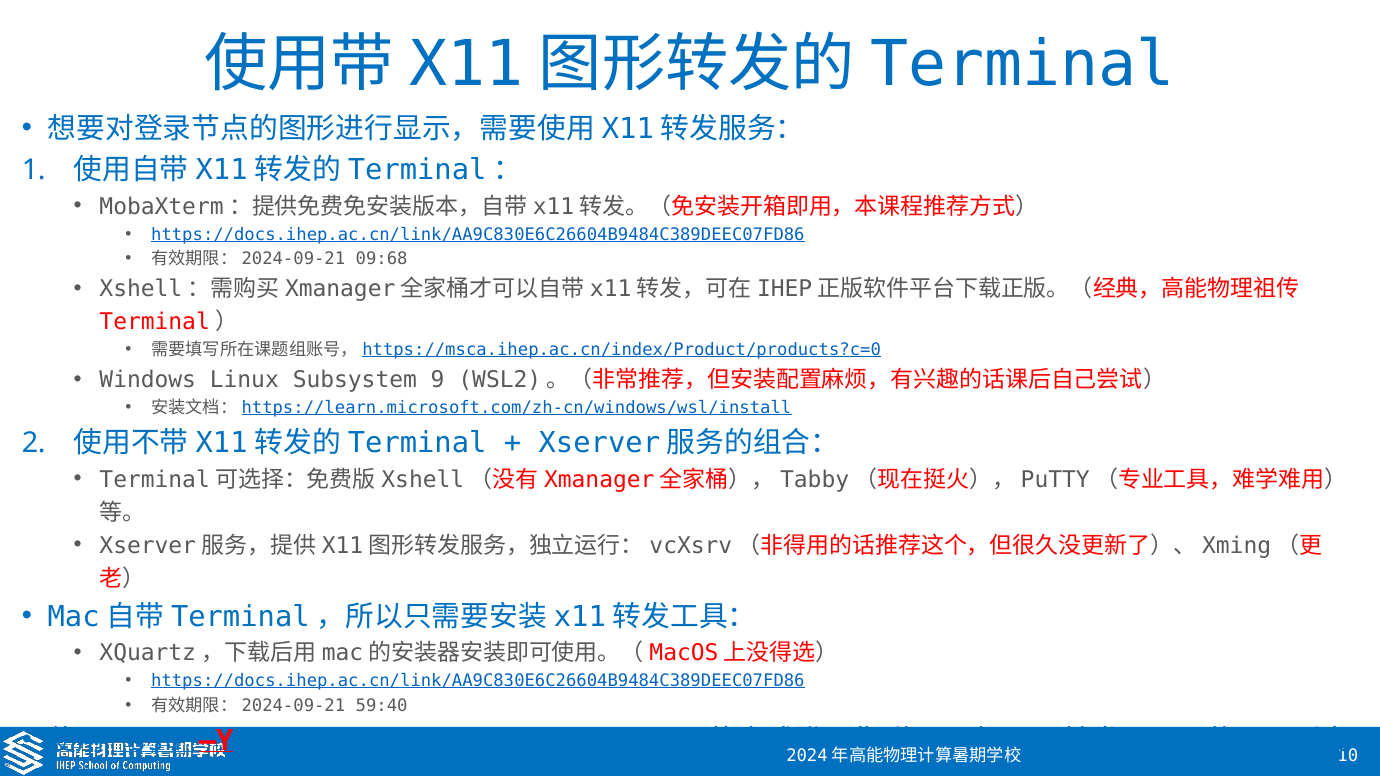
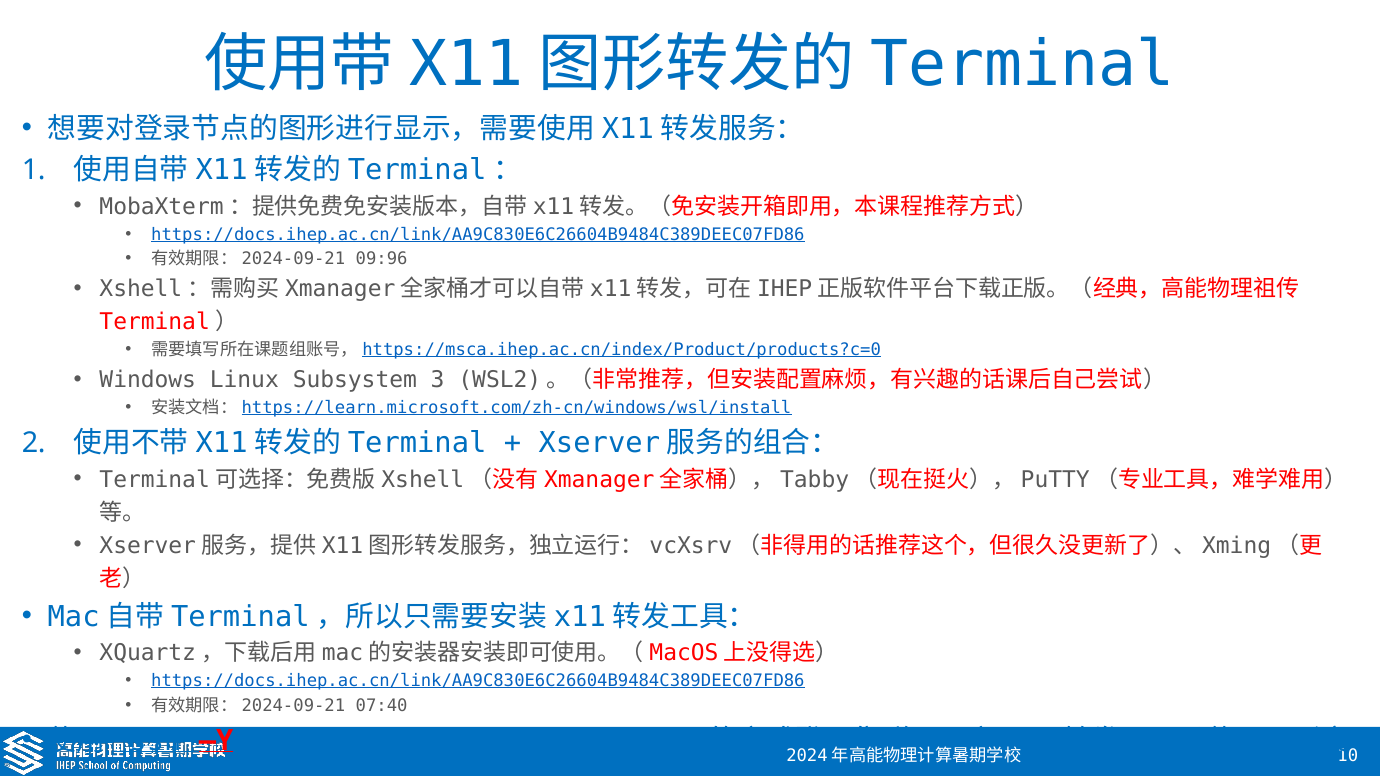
09:68: 09:68 -> 09:96 (382, 259)
9: 9 -> 3 (438, 380)
59:40: 59:40 -> 07:40 (382, 706)
